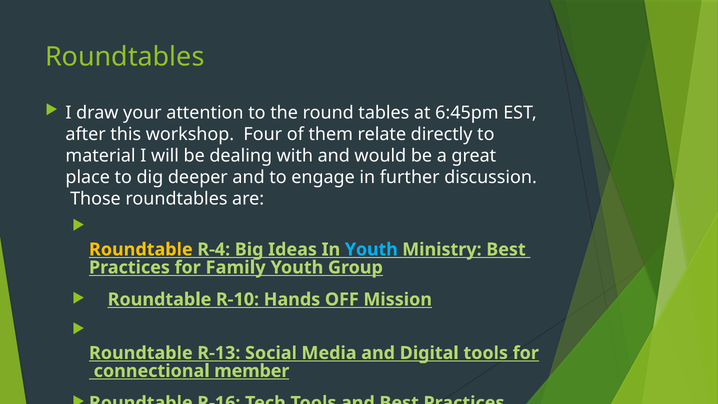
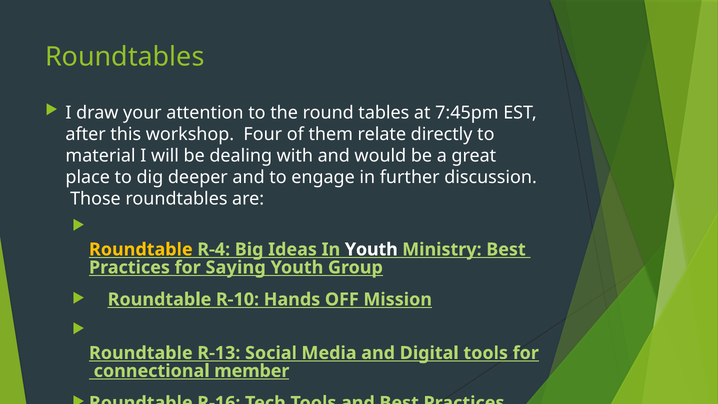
6:45pm: 6:45pm -> 7:45pm (467, 113)
Youth colour: light blue -> white (371, 249)
Family: Family -> Saying (236, 267)
